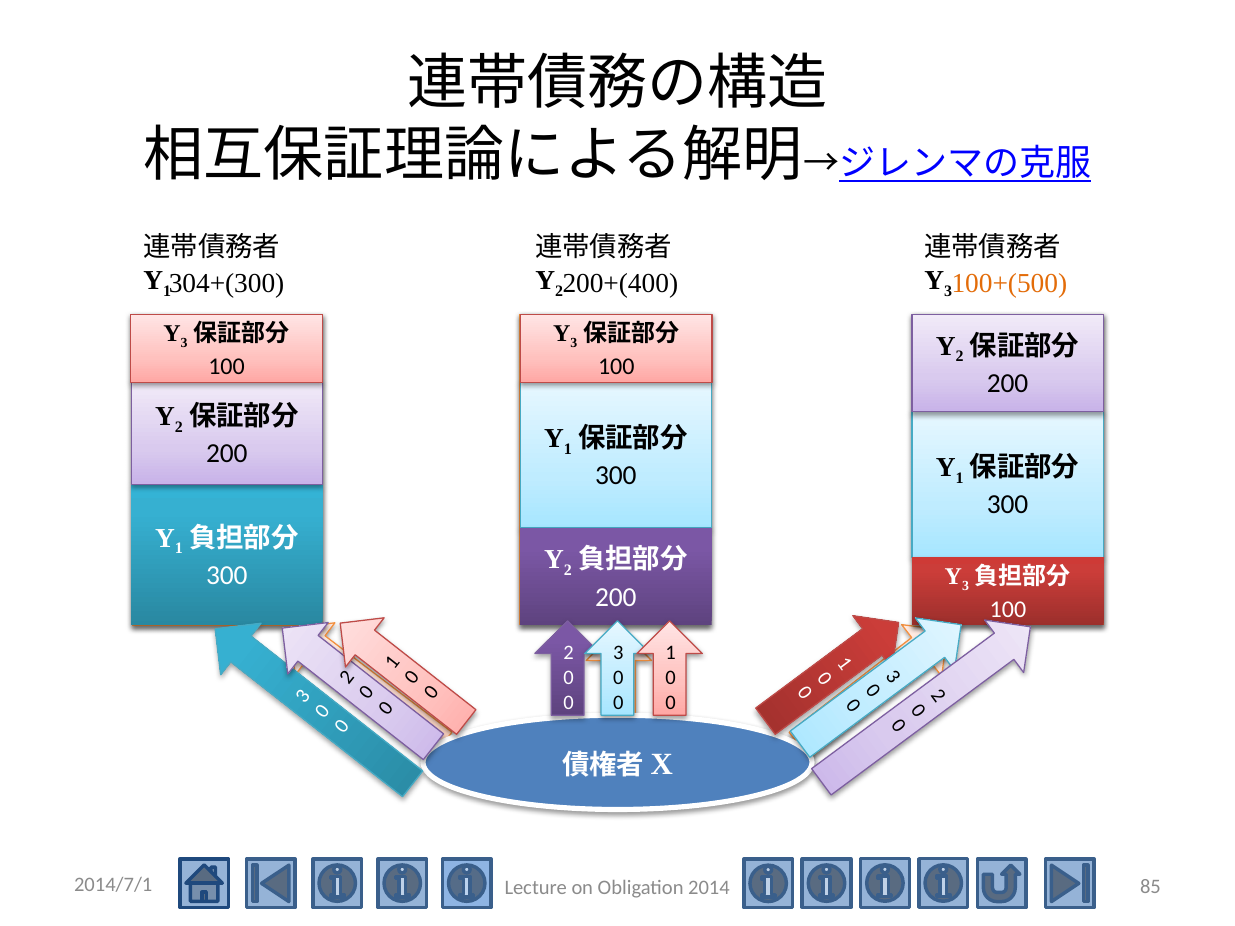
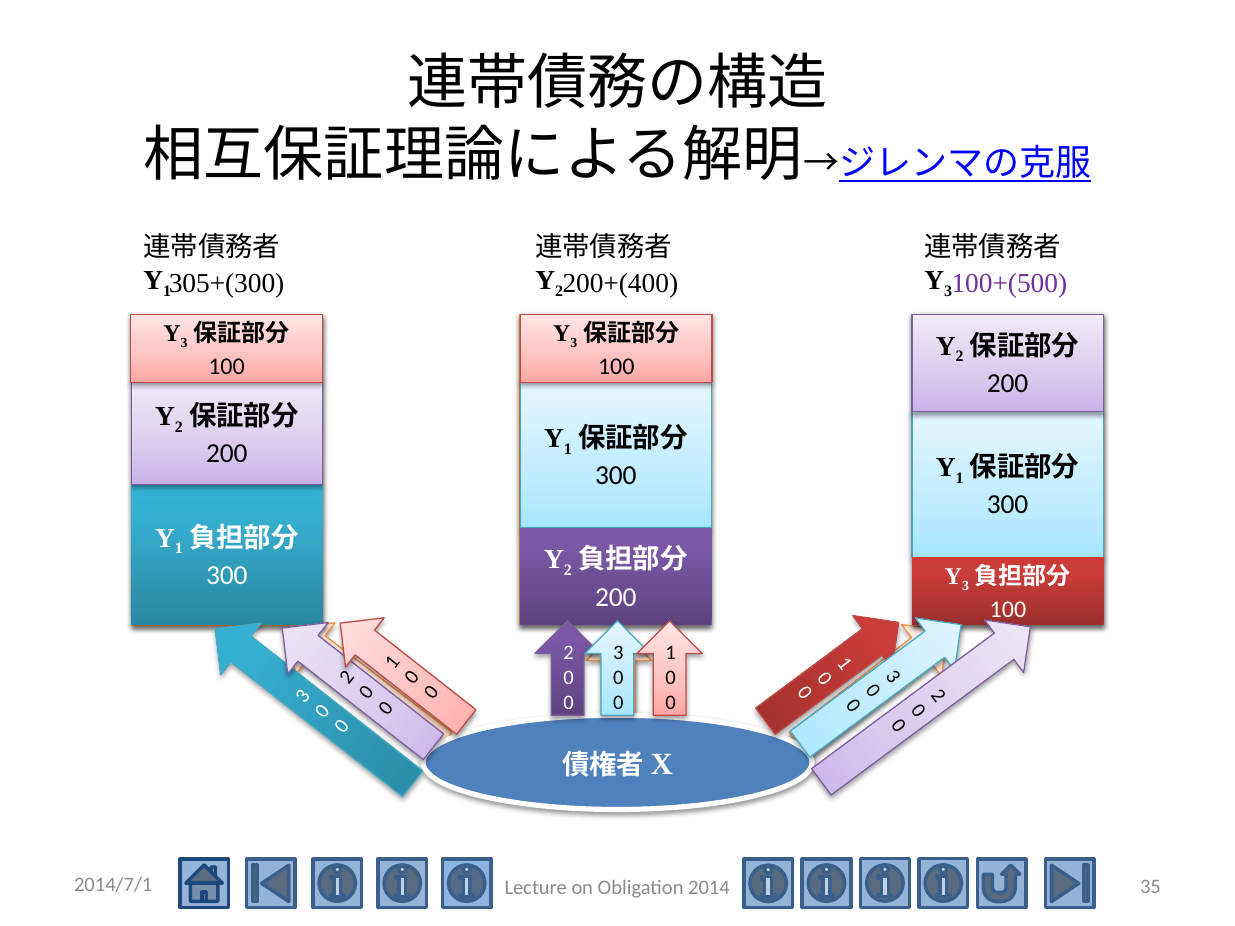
304+(300: 304+(300 -> 305+(300 (227, 283)
100+(500 colour: orange -> purple (1009, 283)
85: 85 -> 35 (1150, 887)
